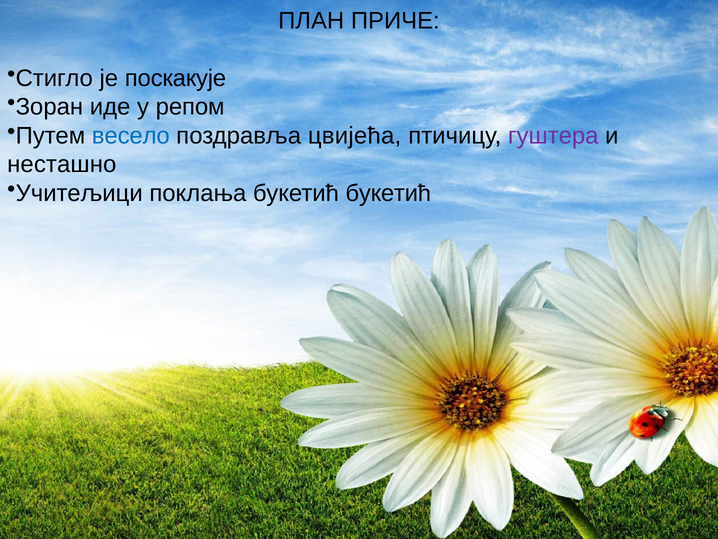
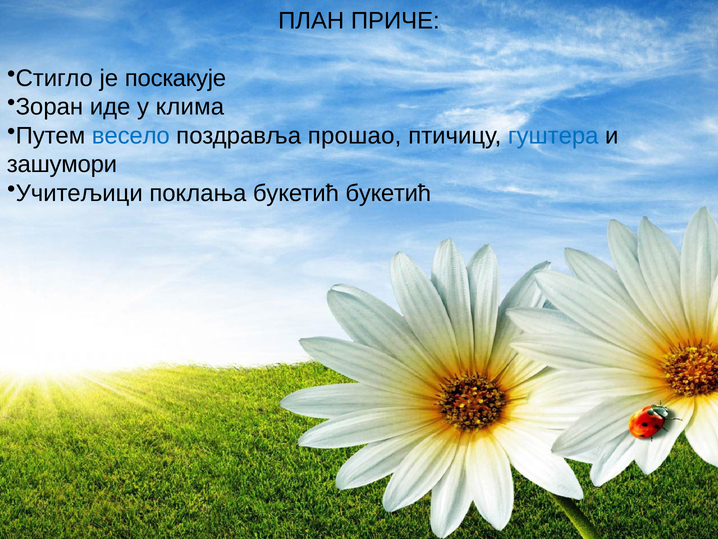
репом: репом -> клима (190, 107)
цвијећа: цвијећа -> прошао (355, 136)
гуштера colour: purple -> blue (553, 136)
несташно: несташно -> зашумори (62, 164)
